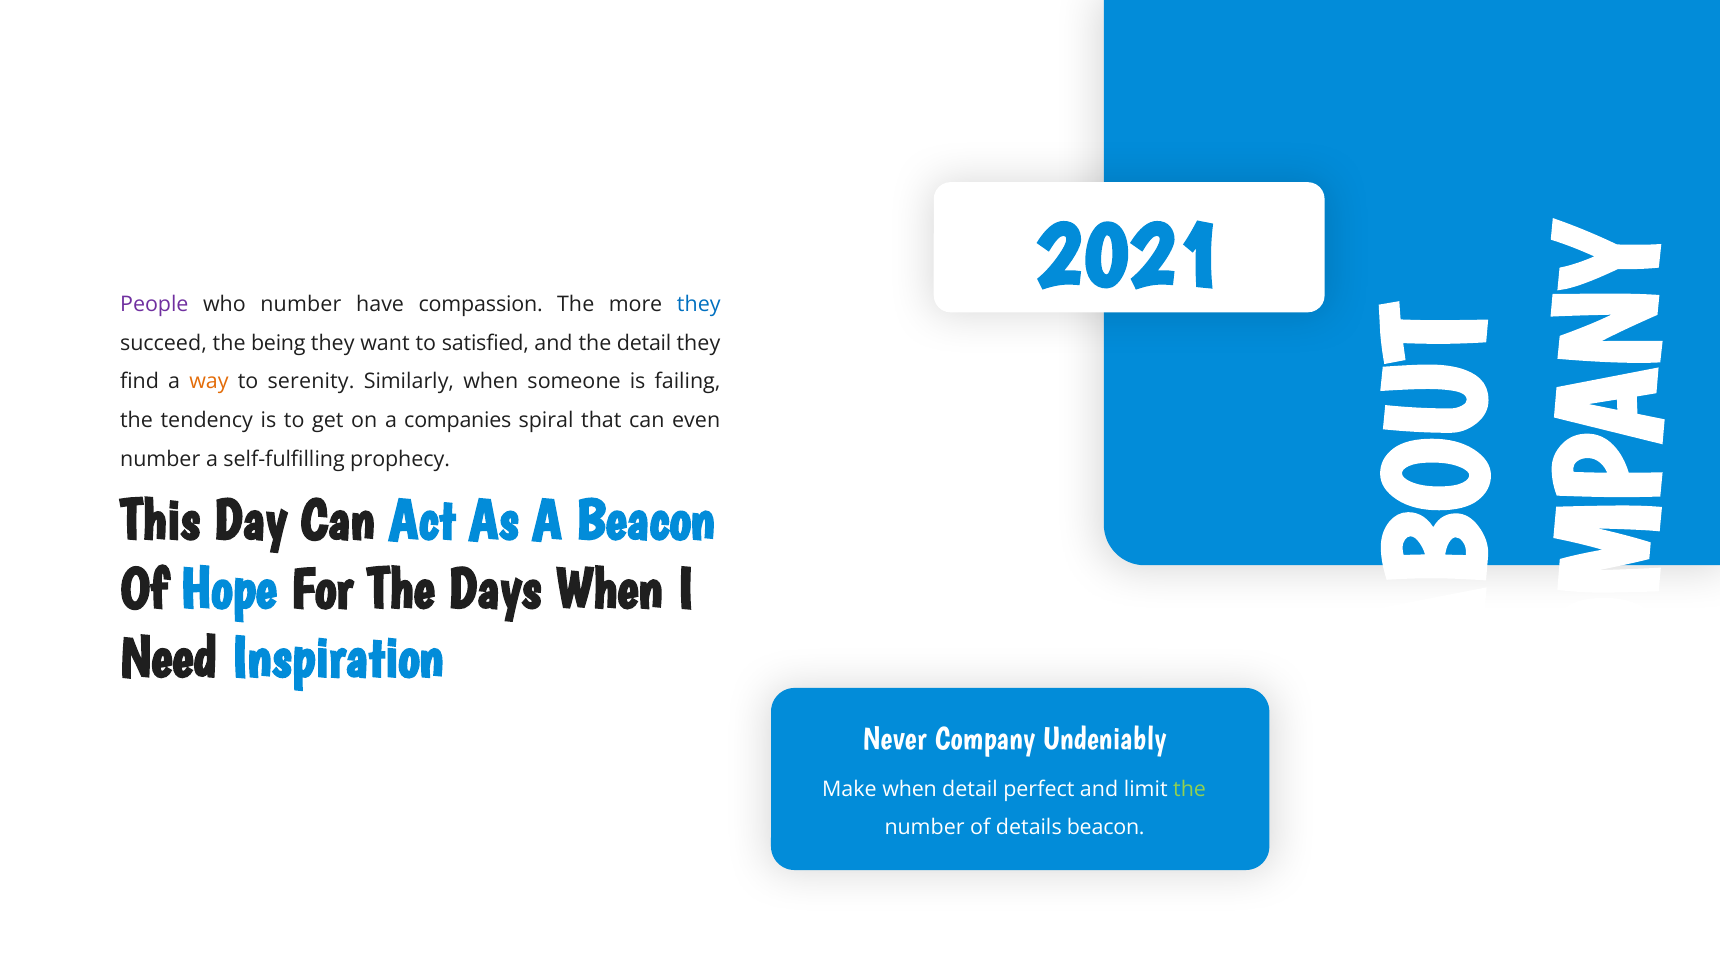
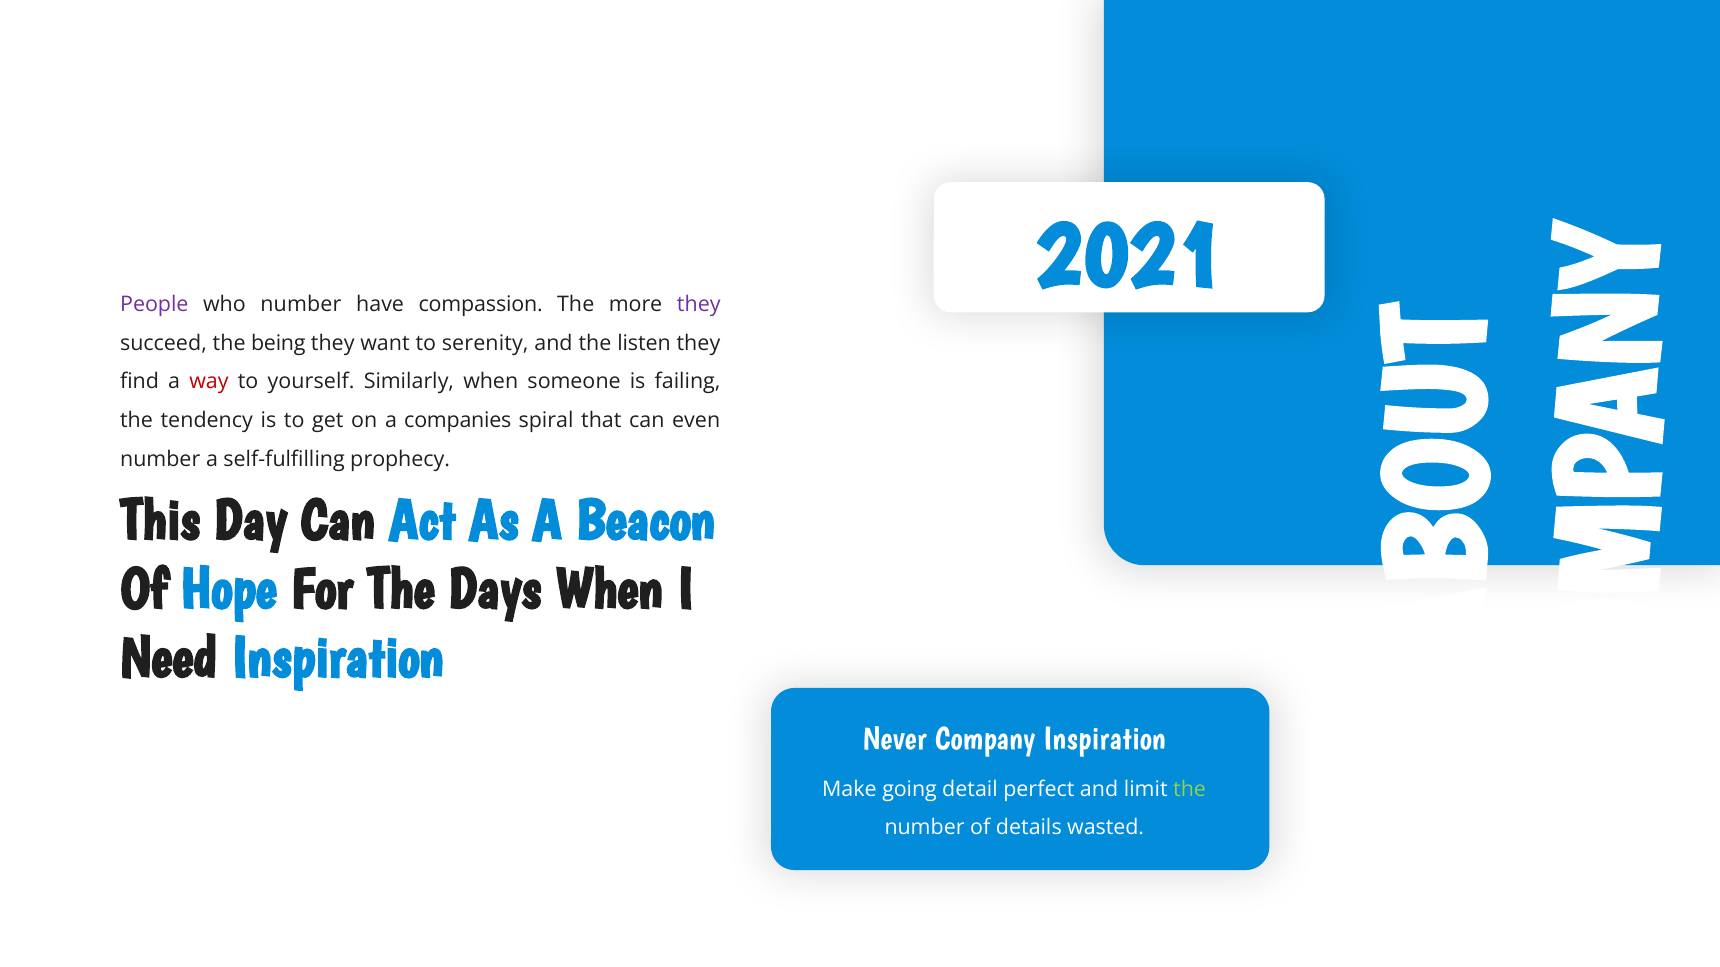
they colour: blue -> purple (699, 304)
satisfied: satisfied -> serenity (485, 343)
the detail: detail -> listen (644, 343)
way colour: orange -> red (209, 382)
serenity: serenity -> yourself (311, 382)
Company Undeniably: Undeniably -> Inspiration (1104, 739)
Make when: when -> going (910, 790)
details beacon: beacon -> wasted (1106, 828)
